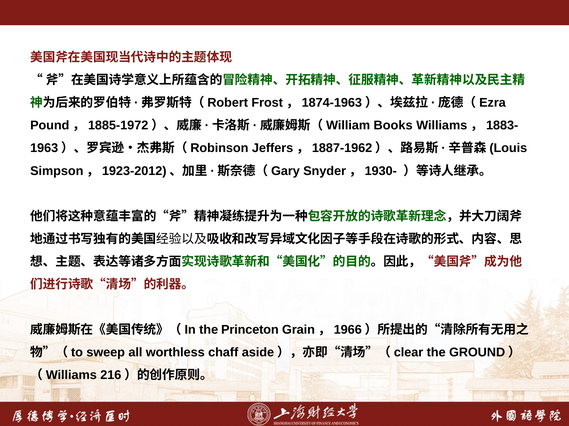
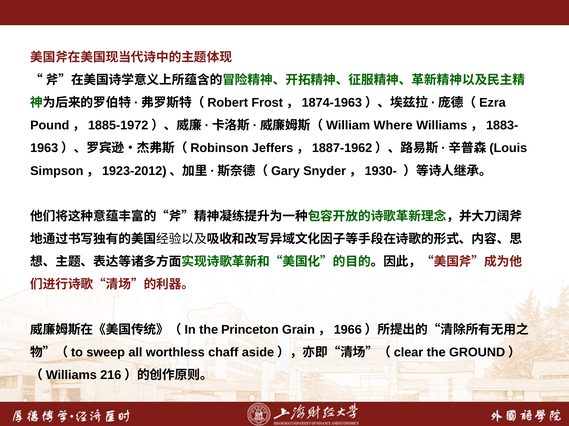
Books: Books -> Where (393, 126)
